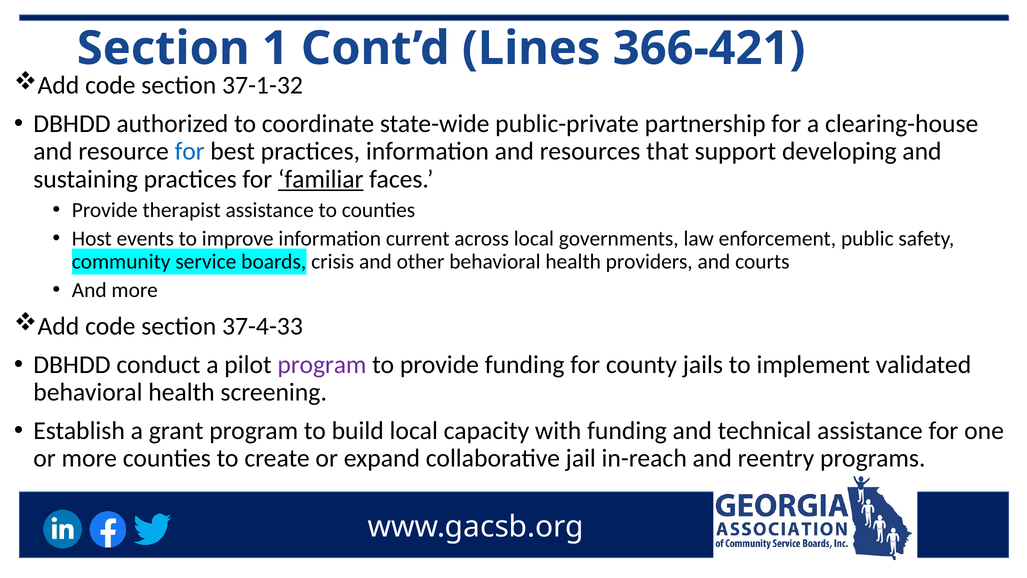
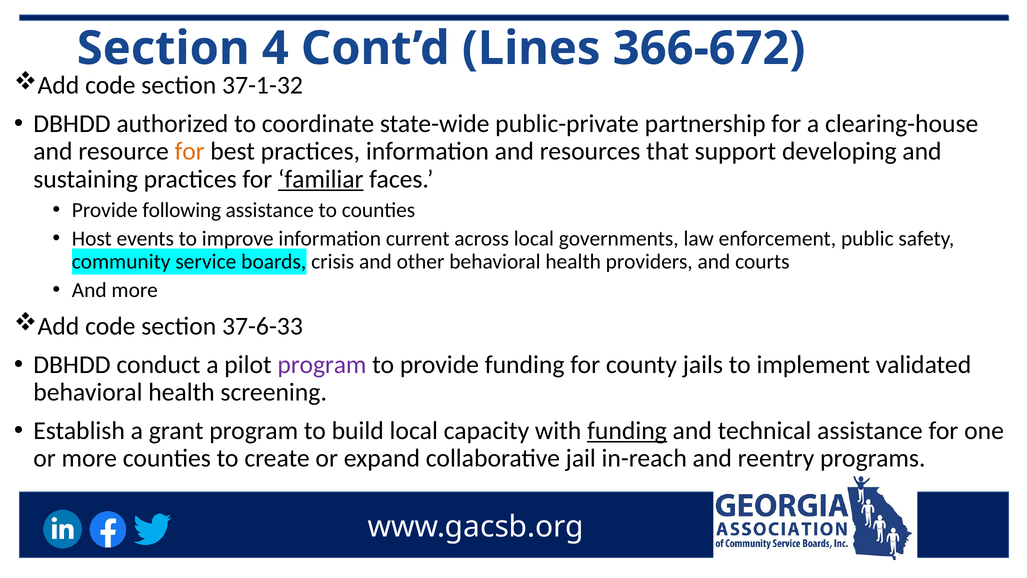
1: 1 -> 4 (275, 48)
366-421: 366-421 -> 366-672 (709, 48)
for colour: blue -> orange (190, 151)
therapist: therapist -> following (182, 210)
37-4-33: 37-4-33 -> 37-6-33 (262, 326)
funding underline: none -> present (627, 431)
